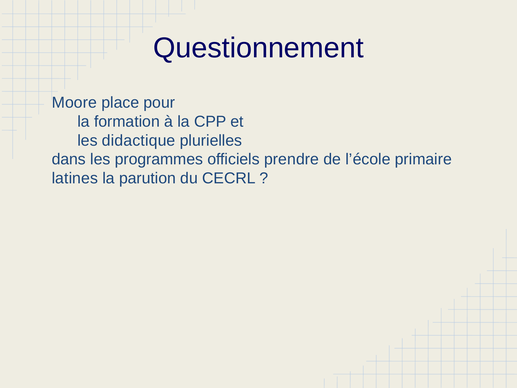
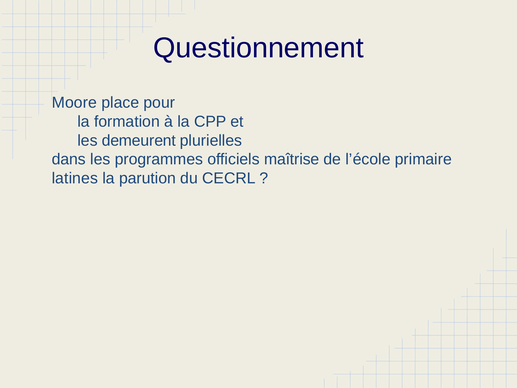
didactique: didactique -> demeurent (139, 140)
prendre: prendre -> maîtrise (292, 159)
